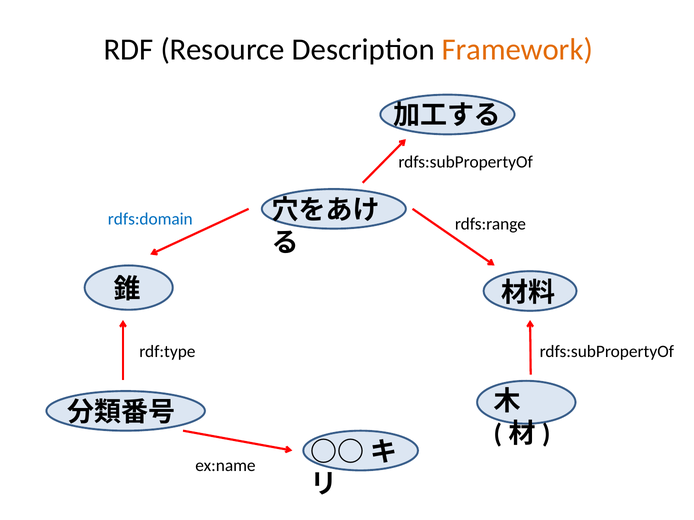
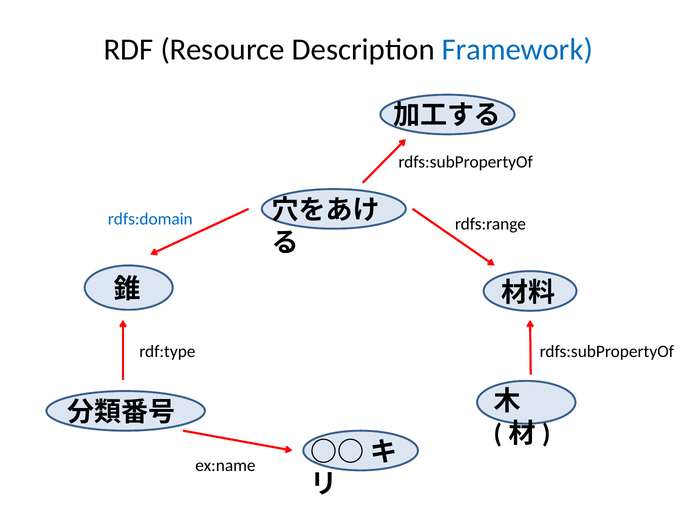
Framework colour: orange -> blue (517, 50)
